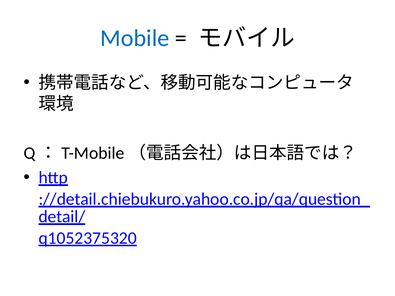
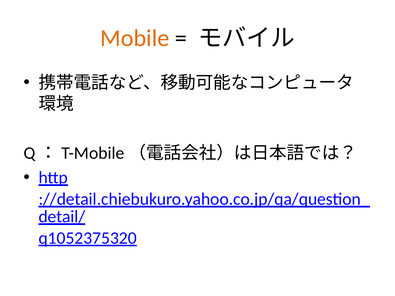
Mobile colour: blue -> orange (135, 38)
